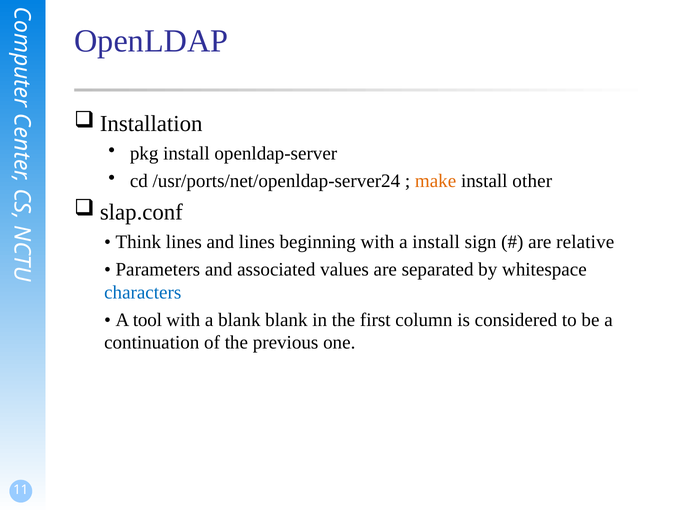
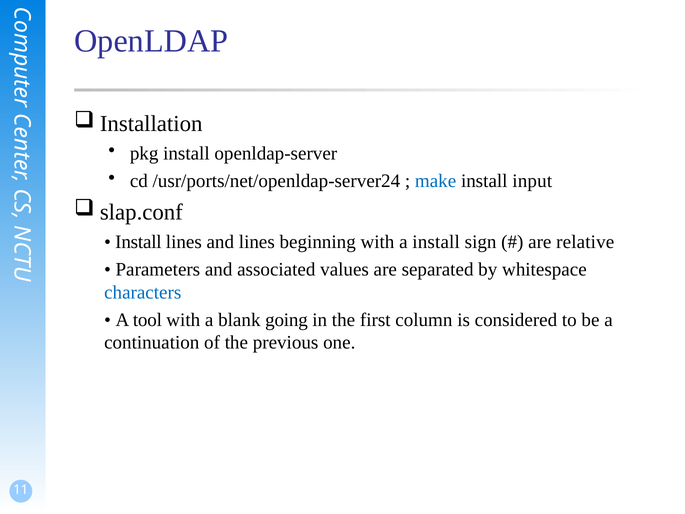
make colour: orange -> blue (436, 181)
other: other -> input (532, 181)
Think: Think -> Install (138, 242)
blank blank: blank -> going (286, 320)
